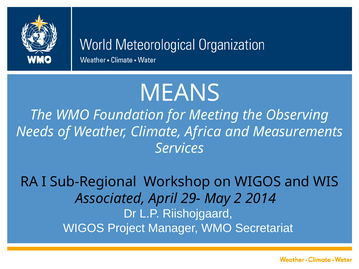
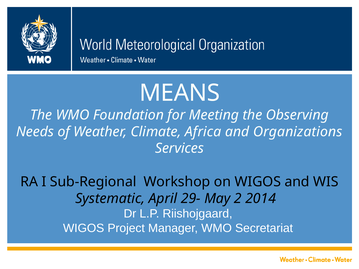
Measurements: Measurements -> Organizations (298, 132)
Associated: Associated -> Systematic (110, 199)
